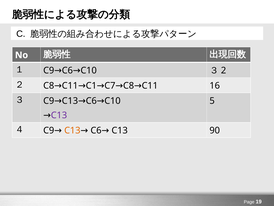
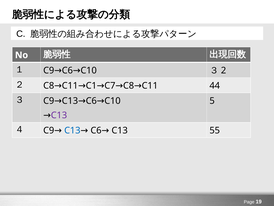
16: 16 -> 44 (215, 85)
C13 colour: orange -> blue (72, 130)
90: 90 -> 55 (215, 130)
